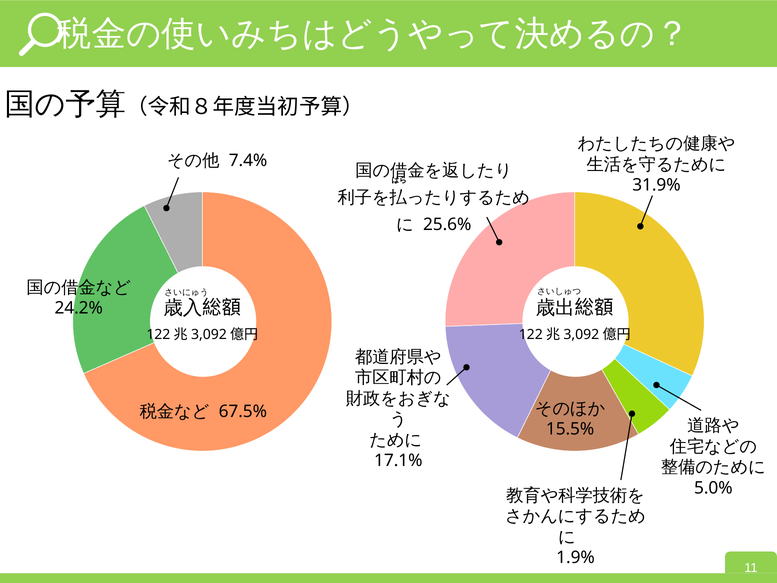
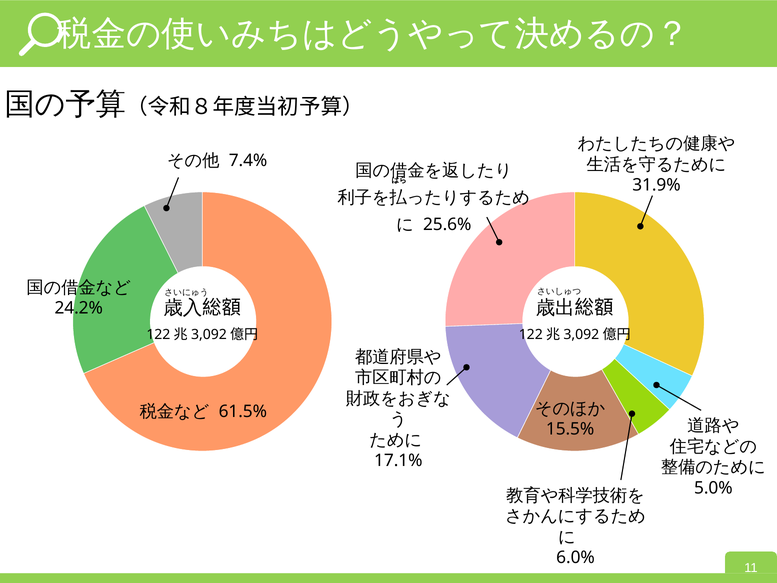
67.5%: 67.5% -> 61.5% (243, 411)
1.9%: 1.9% -> 6.0% (576, 557)
